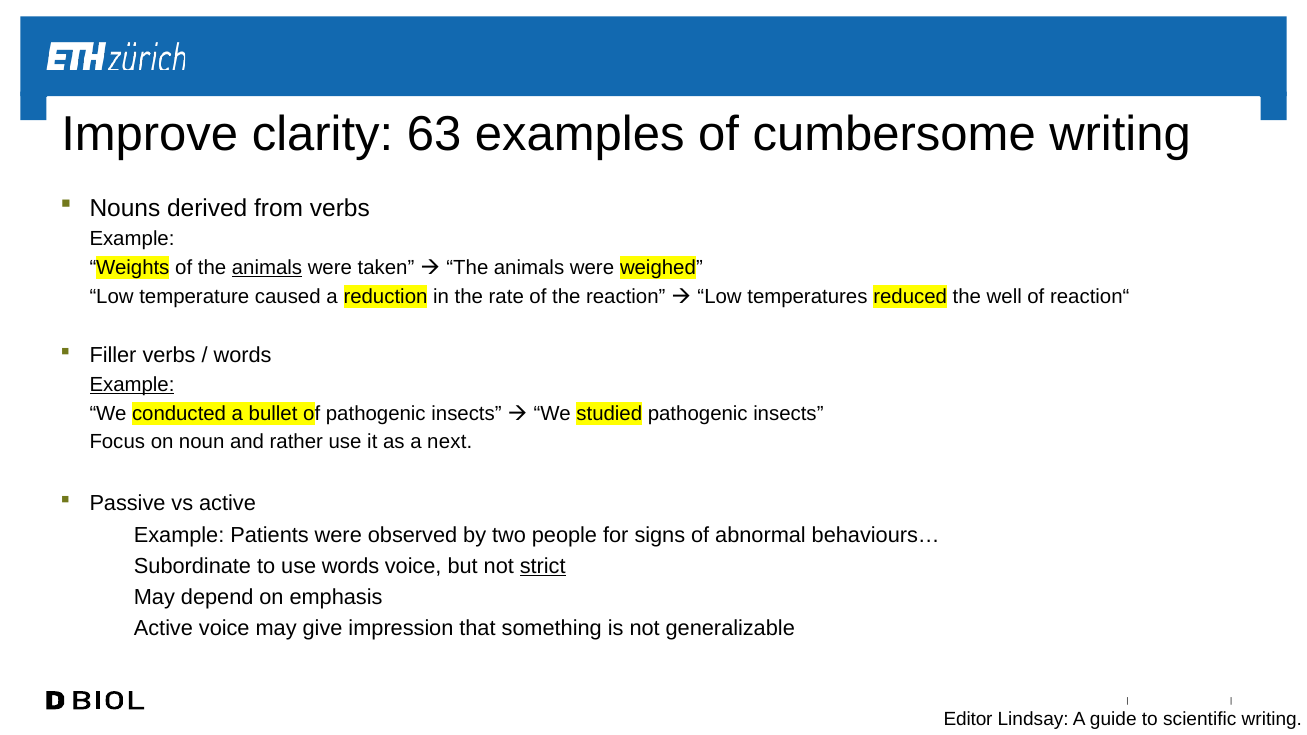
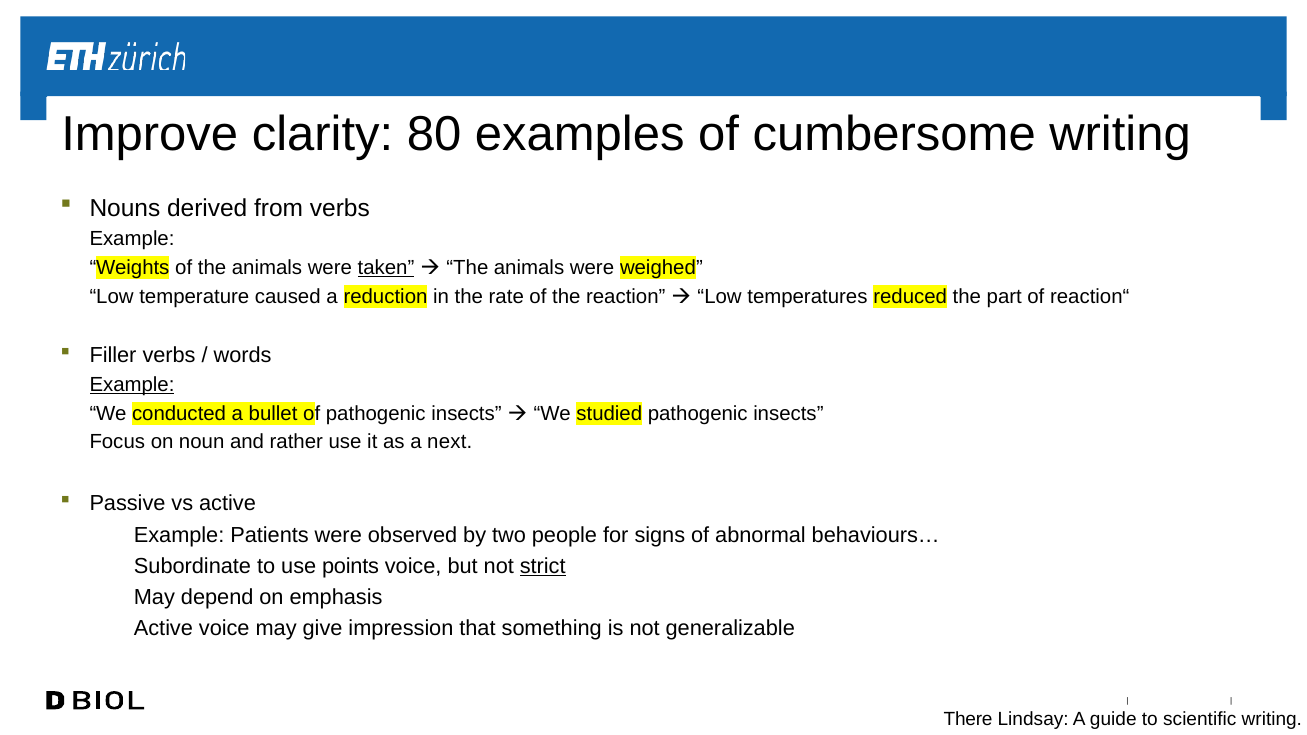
63: 63 -> 80 (434, 135)
animals underline: present -> none (267, 268)
taken underline: none -> present (386, 268)
well: well -> part (1004, 296)
use words: words -> points (351, 566)
Editor: Editor -> There (968, 720)
